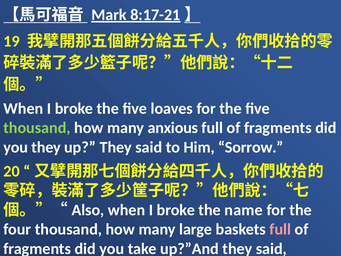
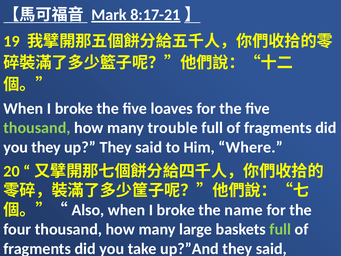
anxious: anxious -> trouble (173, 128)
Sorrow: Sorrow -> Where (251, 147)
full colour: pink -> light green (280, 229)
